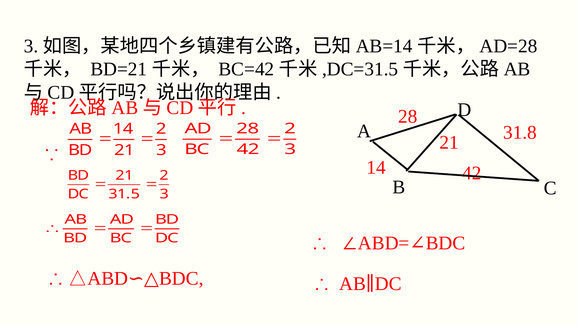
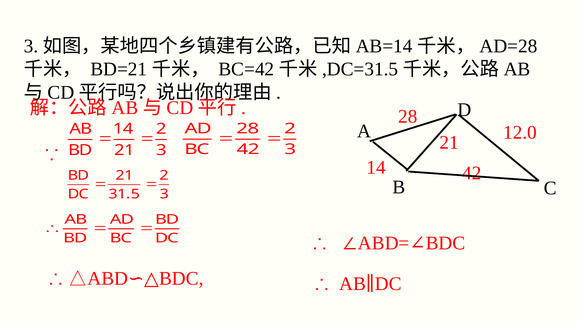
31.8: 31.8 -> 12.0 (520, 132)
